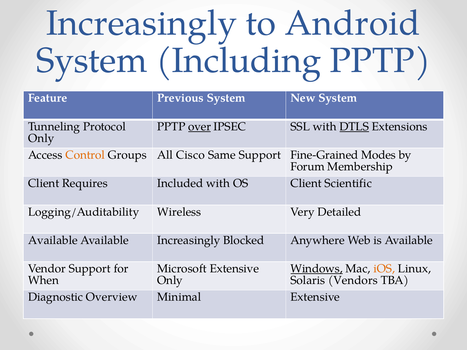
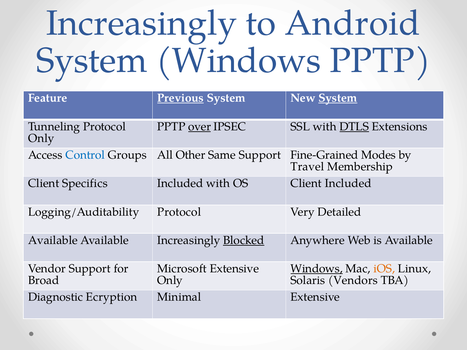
System Including: Including -> Windows (239, 61)
Previous underline: none -> present (181, 98)
System underline: none -> present (338, 98)
Control colour: orange -> blue (85, 155)
Cisco: Cisco -> Other (191, 155)
Forum: Forum -> Travel (307, 167)
Requires: Requires -> Specifics (85, 184)
Client Scientific: Scientific -> Included (348, 184)
Logging/Auditability Wireless: Wireless -> Protocol (179, 212)
Blocked underline: none -> present (244, 240)
When: When -> Broad (44, 281)
Overview: Overview -> Ecryption (112, 297)
